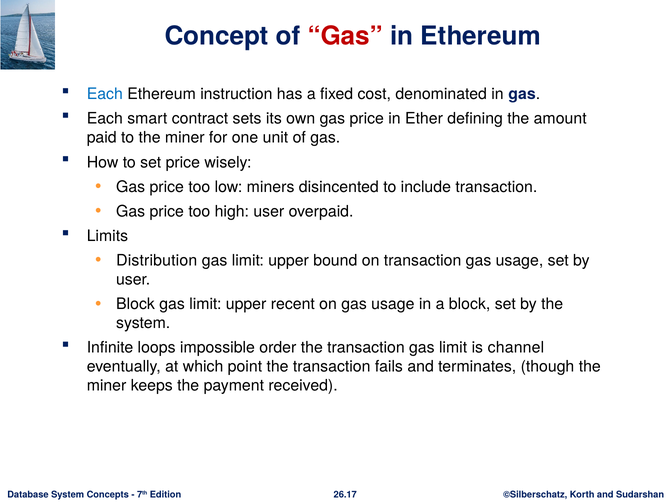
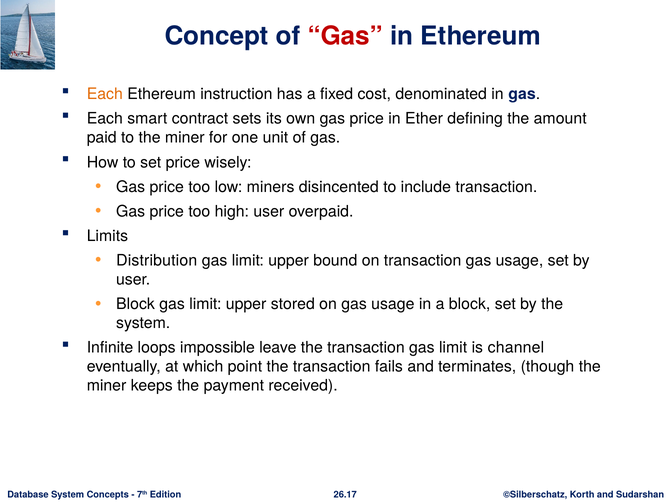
Each colour: blue -> orange (105, 94)
recent: recent -> stored (293, 304)
order: order -> leave (278, 348)
